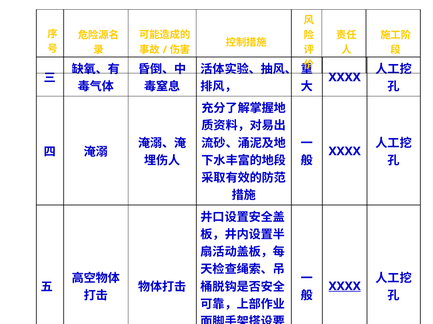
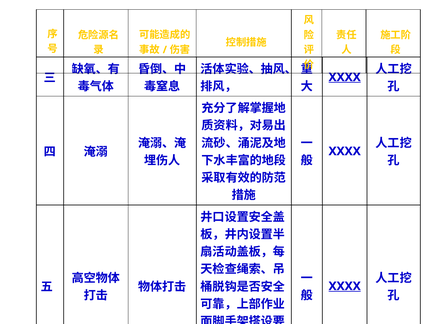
XXXX underline: none -> present (345, 77)
